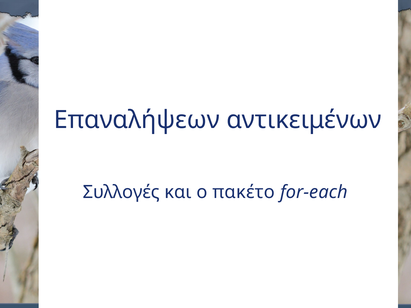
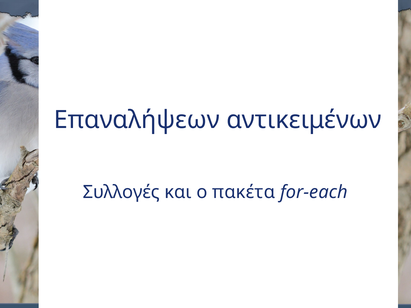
πακέτο: πακέτο -> πακέτα (244, 192)
